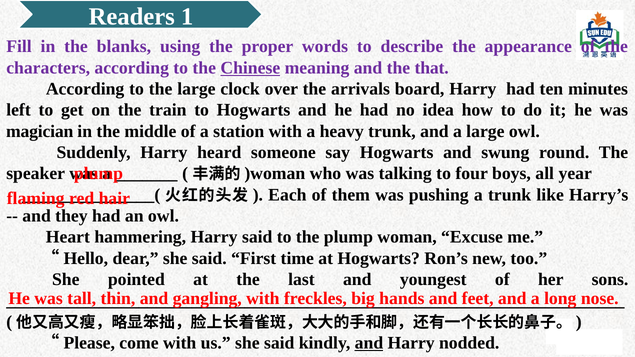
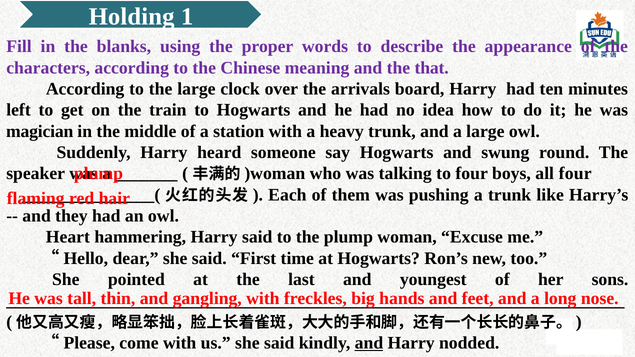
Readers: Readers -> Holding (132, 17)
Chinese underline: present -> none (250, 68)
all year: year -> four (575, 174)
